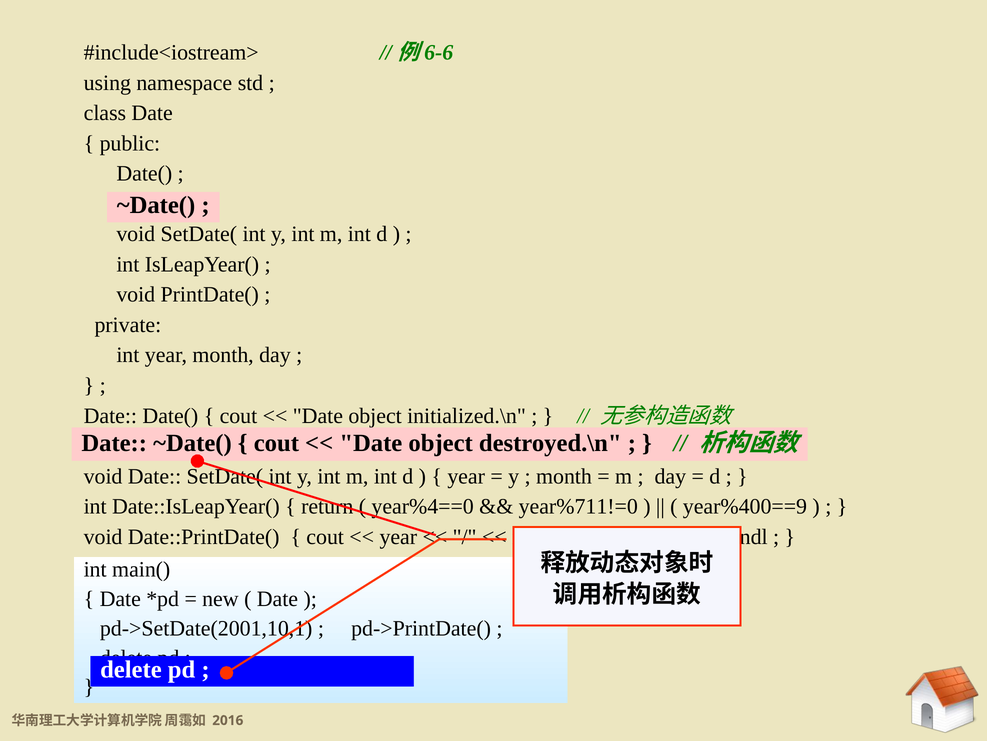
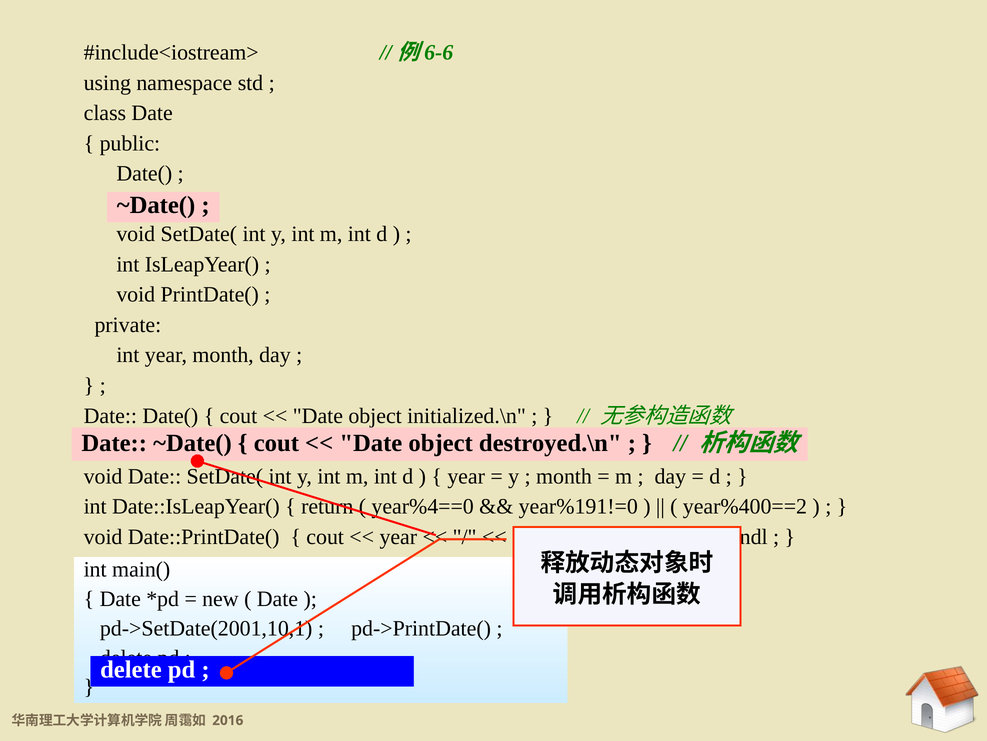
year%711!=0: year%711!=0 -> year%191!=0 (578, 506)
year%400==9: year%400==9 -> year%400==2 (745, 506)
